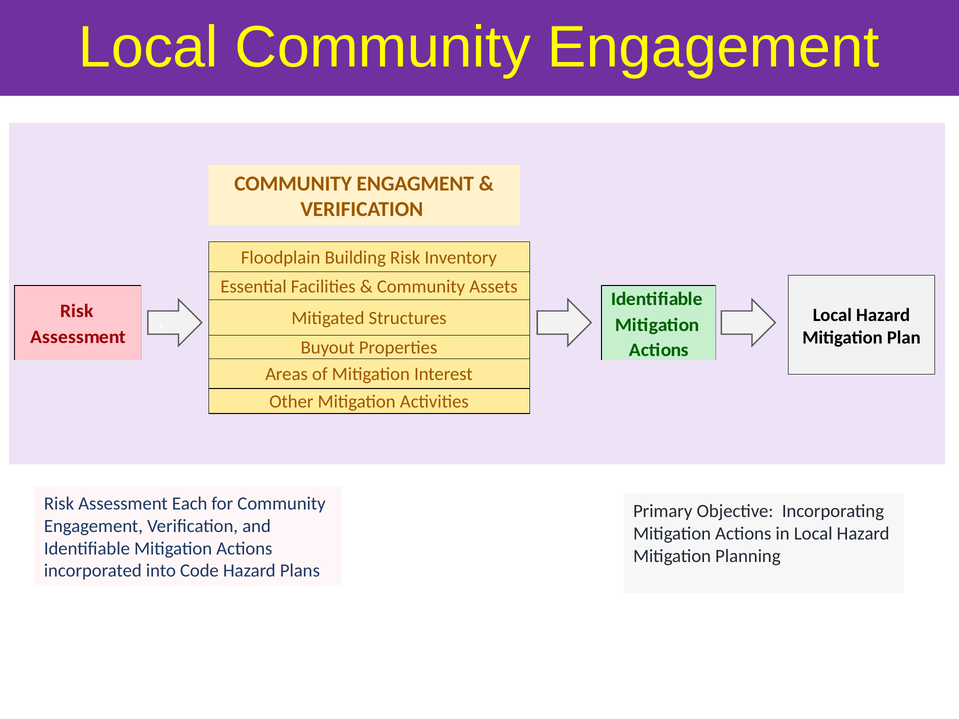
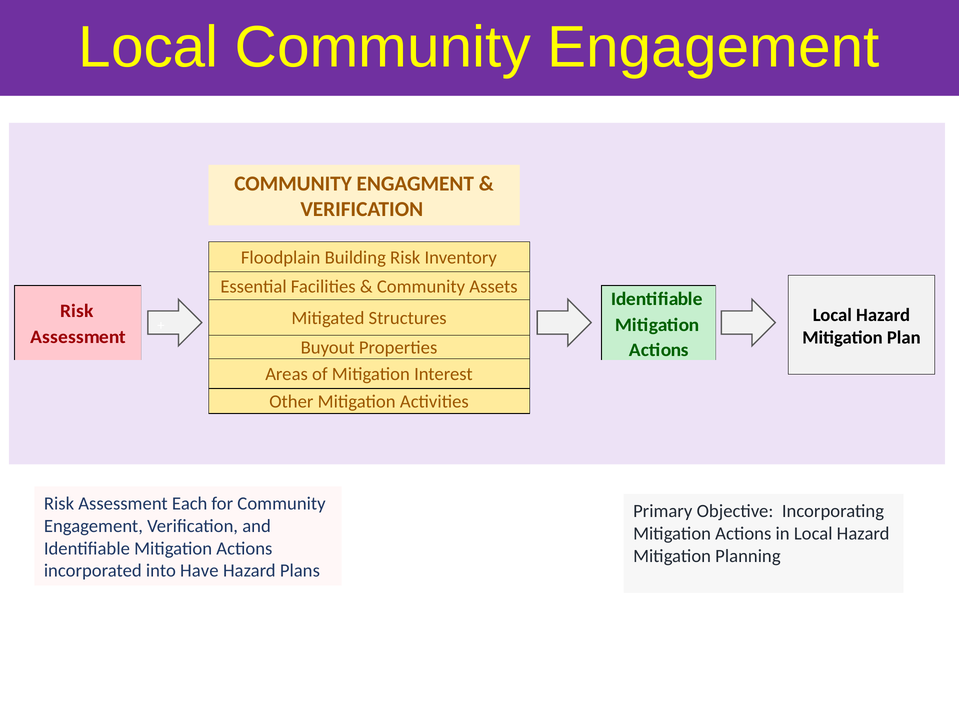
Code: Code -> Have (199, 571)
